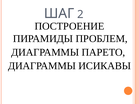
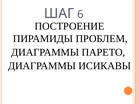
2: 2 -> 6 (80, 14)
